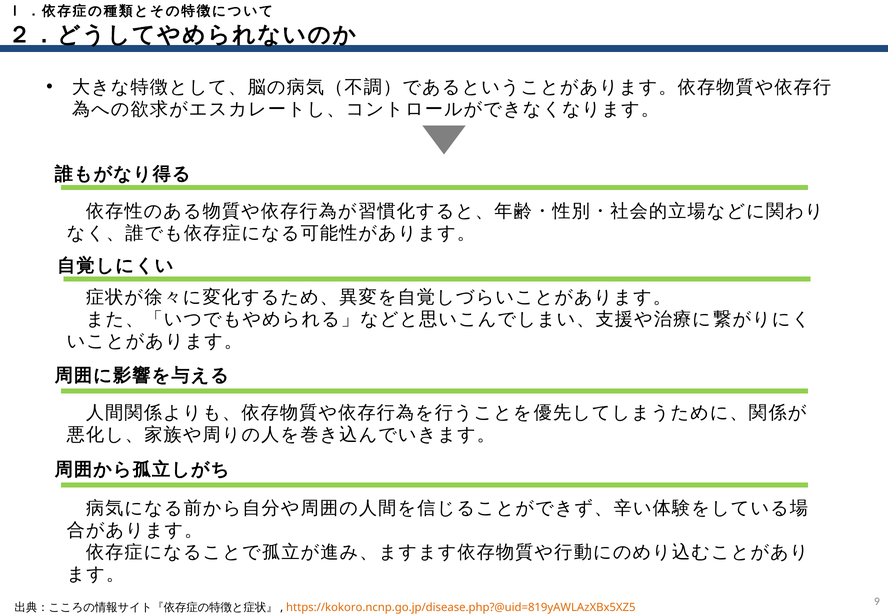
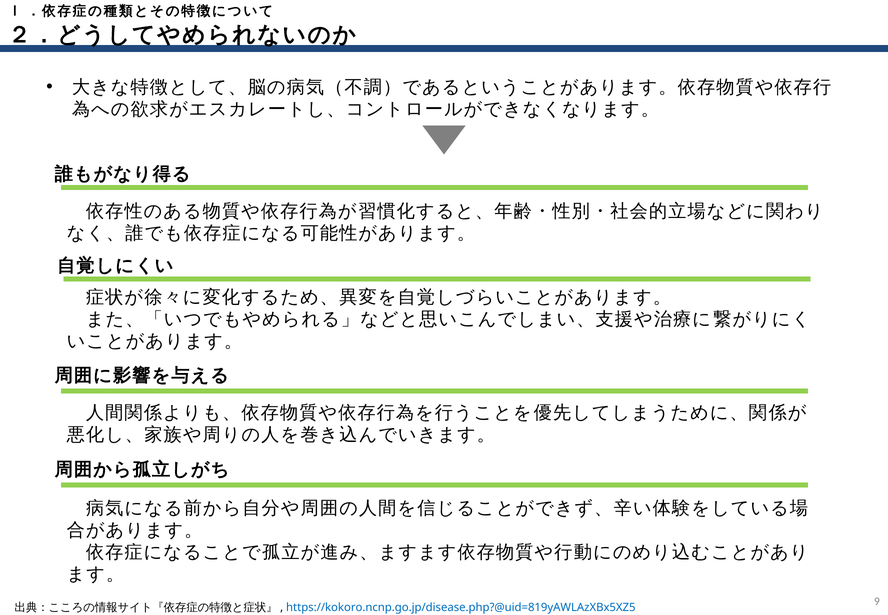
https://kokoro.ncnp.go.jp/disease.php?@uid=819yAWLAzXBx5XZ5 colour: orange -> blue (461, 607)
